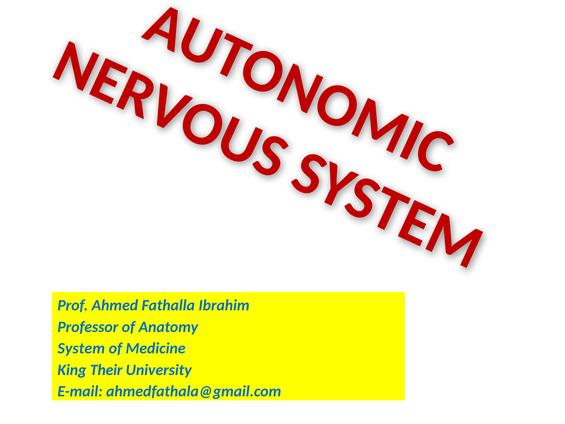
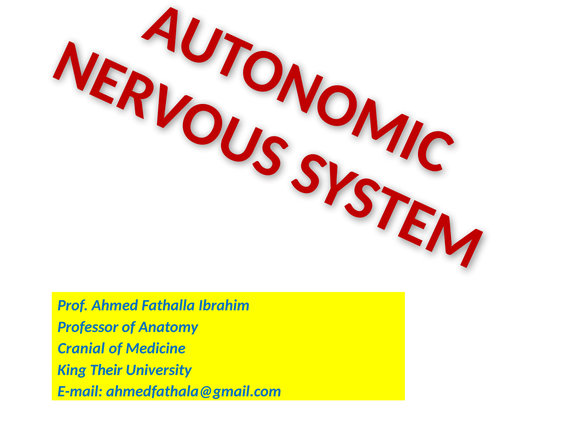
System: System -> Cranial (81, 348)
